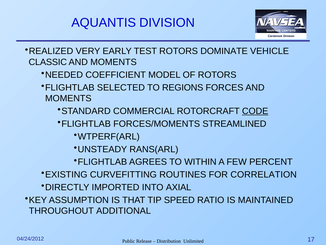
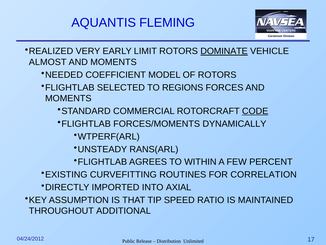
DIVISION: DIVISION -> FLEMING (167, 23)
TEST: TEST -> LIMIT (145, 51)
DOMINATE underline: none -> present (224, 51)
CLASSIC: CLASSIC -> ALMOST (48, 62)
STREAMLINED: STREAMLINED -> DYNAMICALLY (234, 124)
